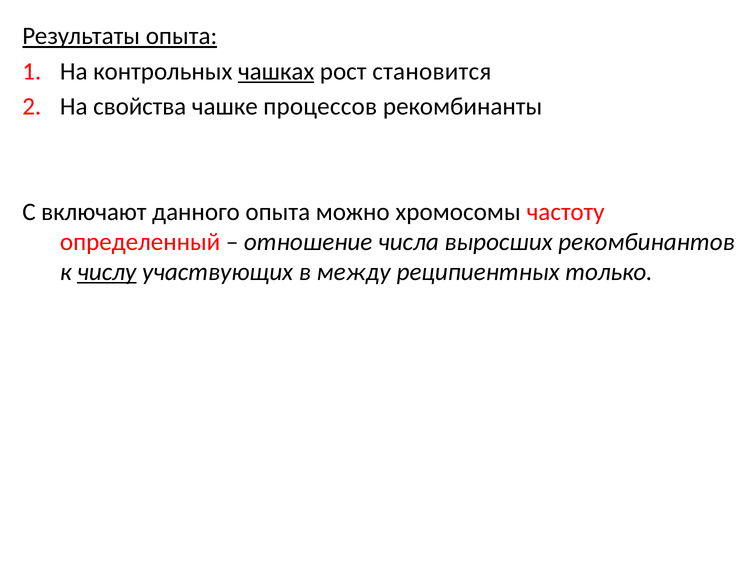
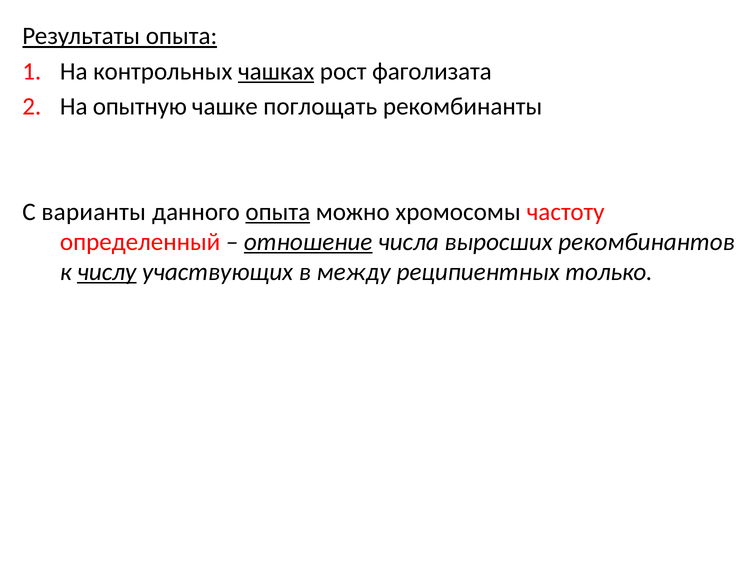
становится: становится -> фаголизата (432, 71)
свойства: свойства -> опытную (140, 106)
процессов: процессов -> поглощать (320, 106)
включают: включают -> варианты (94, 212)
опыта underline: none -> present (278, 212)
отношение underline: none -> present (308, 242)
